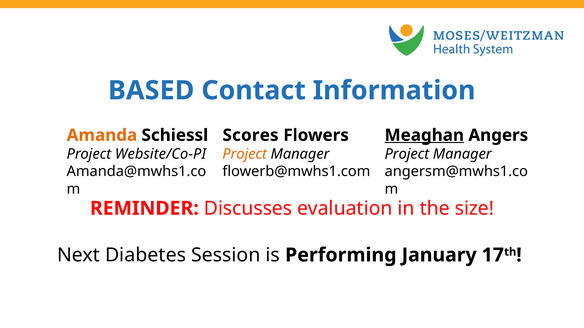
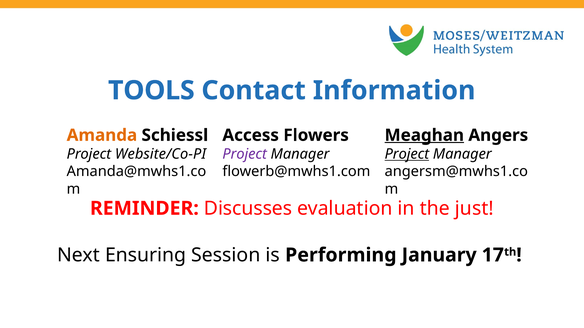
BASED: BASED -> TOOLS (151, 91)
Scores: Scores -> Access (251, 135)
Project colour: orange -> purple (245, 154)
Project underline: none -> present (407, 154)
size: size -> just (474, 209)
Diabetes: Diabetes -> Ensuring (146, 255)
